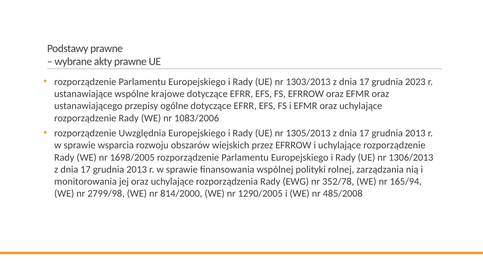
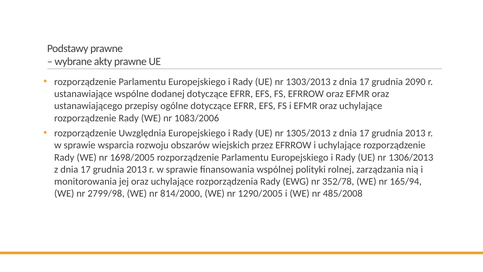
2023: 2023 -> 2090 (415, 82)
krajowe: krajowe -> dodanej (168, 94)
